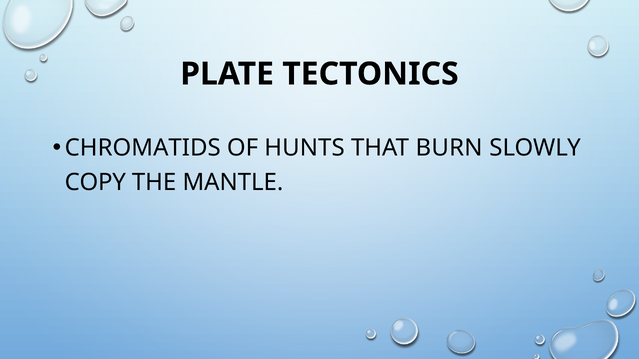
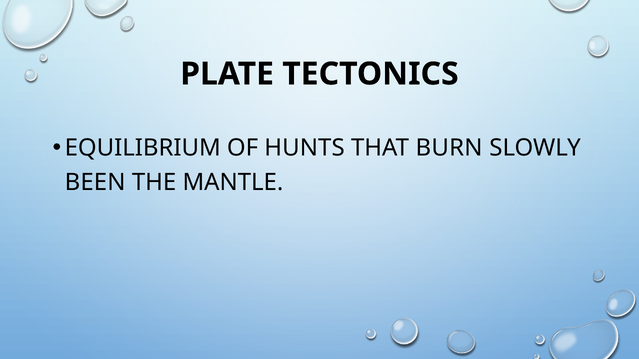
CHROMATIDS: CHROMATIDS -> EQUILIBRIUM (143, 148)
COPY: COPY -> BEEN (95, 183)
